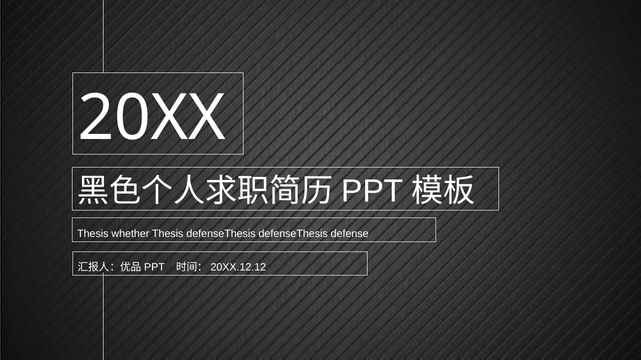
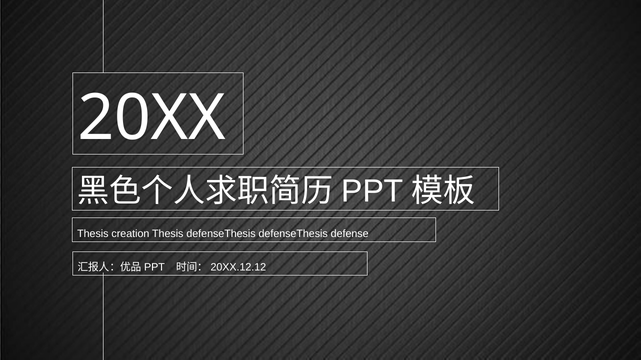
whether: whether -> creation (130, 234)
